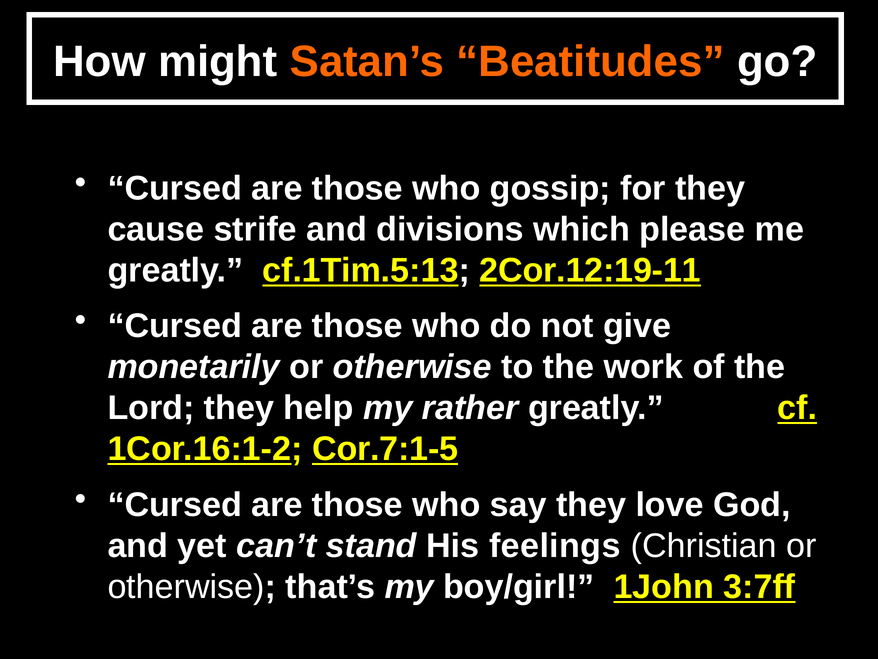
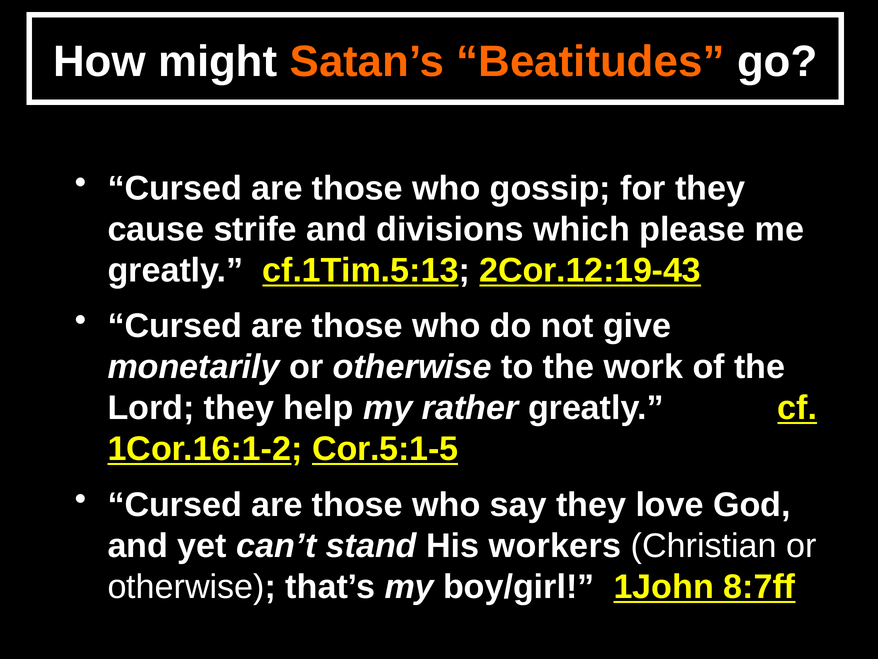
2Cor.12:19-11: 2Cor.12:19-11 -> 2Cor.12:19-43 (590, 270)
Cor.7:1-5: Cor.7:1-5 -> Cor.5:1-5 (385, 449)
feelings: feelings -> workers (555, 545)
3:7ff: 3:7ff -> 8:7ff (759, 586)
